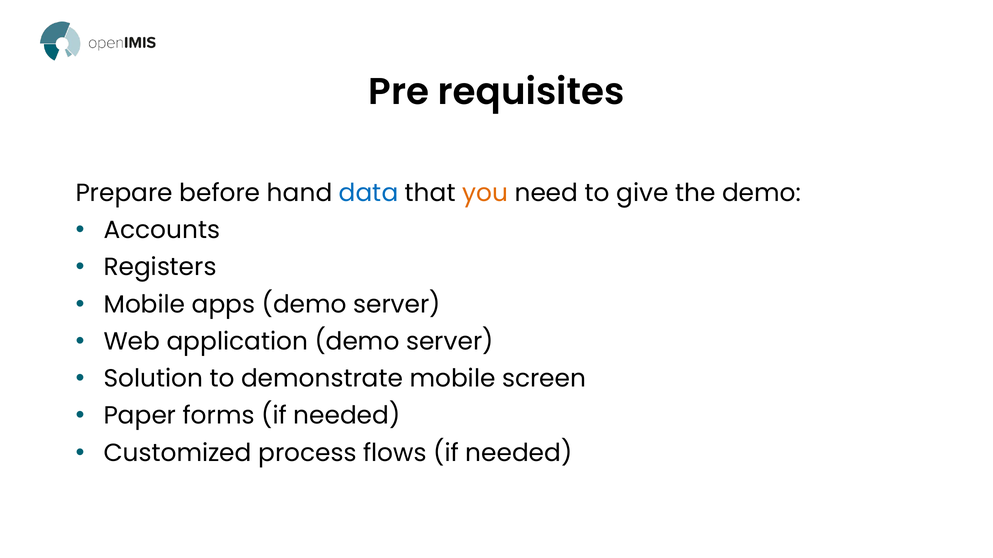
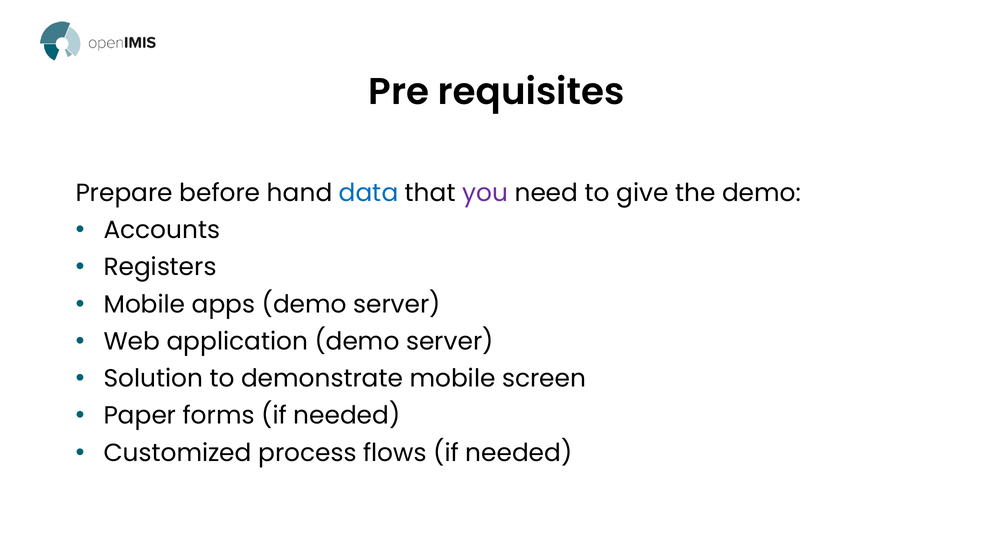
you colour: orange -> purple (485, 193)
